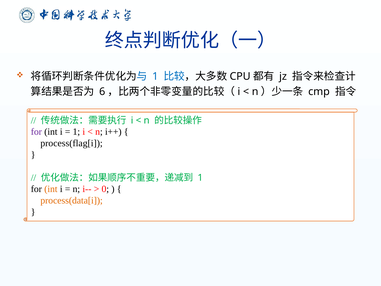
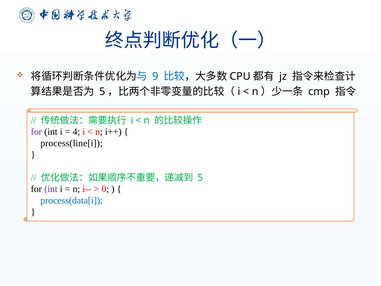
1: 1 -> 9 (155, 76)
6: 6 -> 5 (102, 92)
1: 1 -> 4 (76, 132)
process(flag[i: process(flag[i -> process(line[i (71, 143)
1: 1 -> 5 (200, 177)
int colour: orange -> purple (51, 189)
process(data[i colour: orange -> blue (72, 200)
